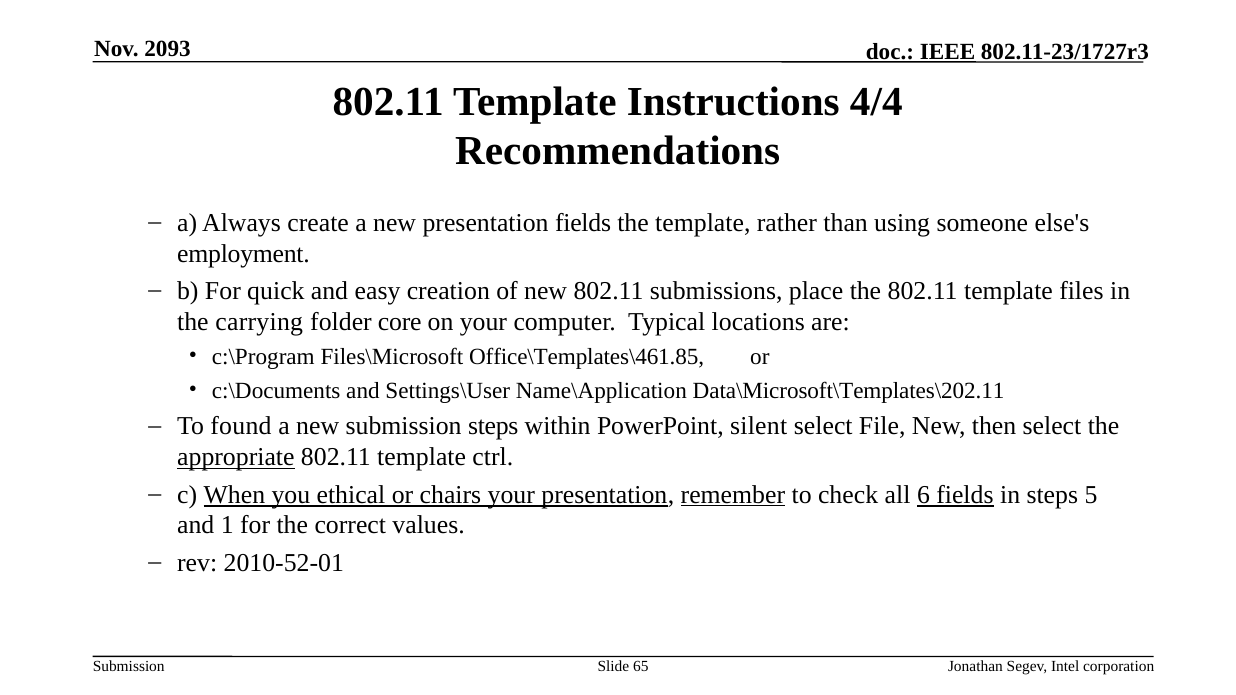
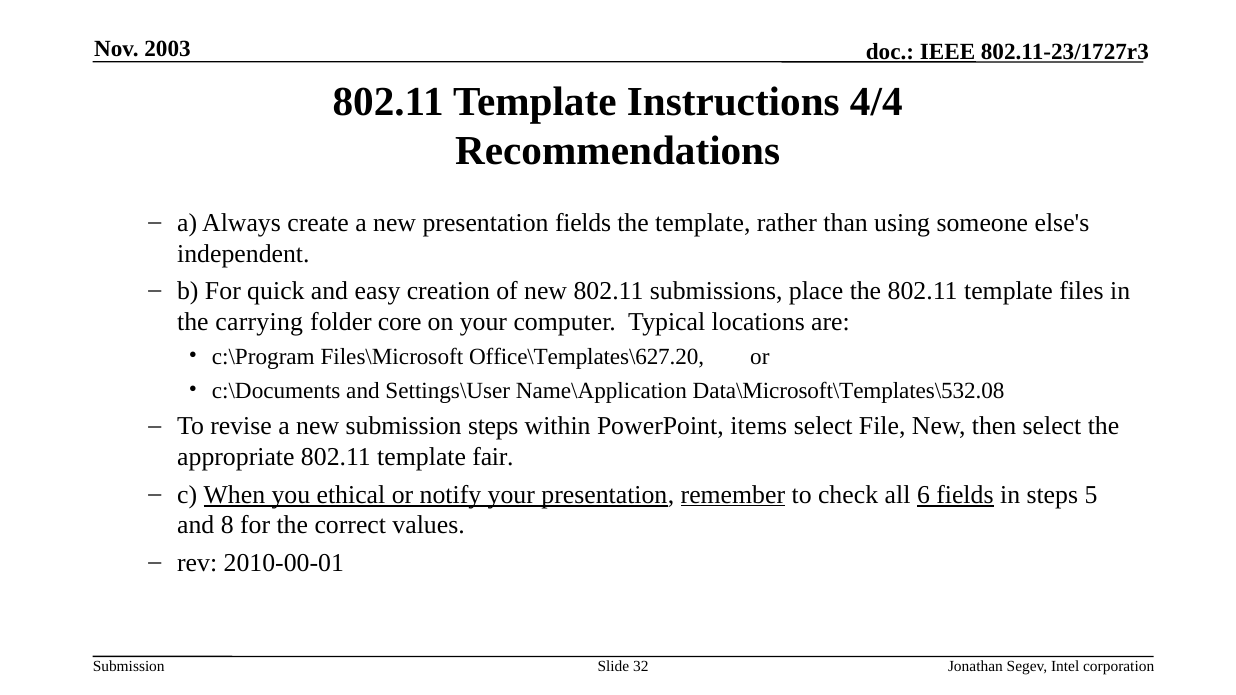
2093: 2093 -> 2003 (168, 49)
employment: employment -> independent (243, 254)
Office\Templates\461.85: Office\Templates\461.85 -> Office\Templates\627.20 (587, 357)
Data\Microsoft\Templates\202.11: Data\Microsoft\Templates\202.11 -> Data\Microsoft\Templates\532.08 (849, 391)
found: found -> revise (241, 426)
silent: silent -> items (759, 426)
appropriate underline: present -> none (236, 457)
ctrl: ctrl -> fair (493, 457)
chairs: chairs -> notify (450, 495)
1: 1 -> 8 (227, 526)
2010-52-01: 2010-52-01 -> 2010-00-01 (284, 563)
65: 65 -> 32 (641, 667)
